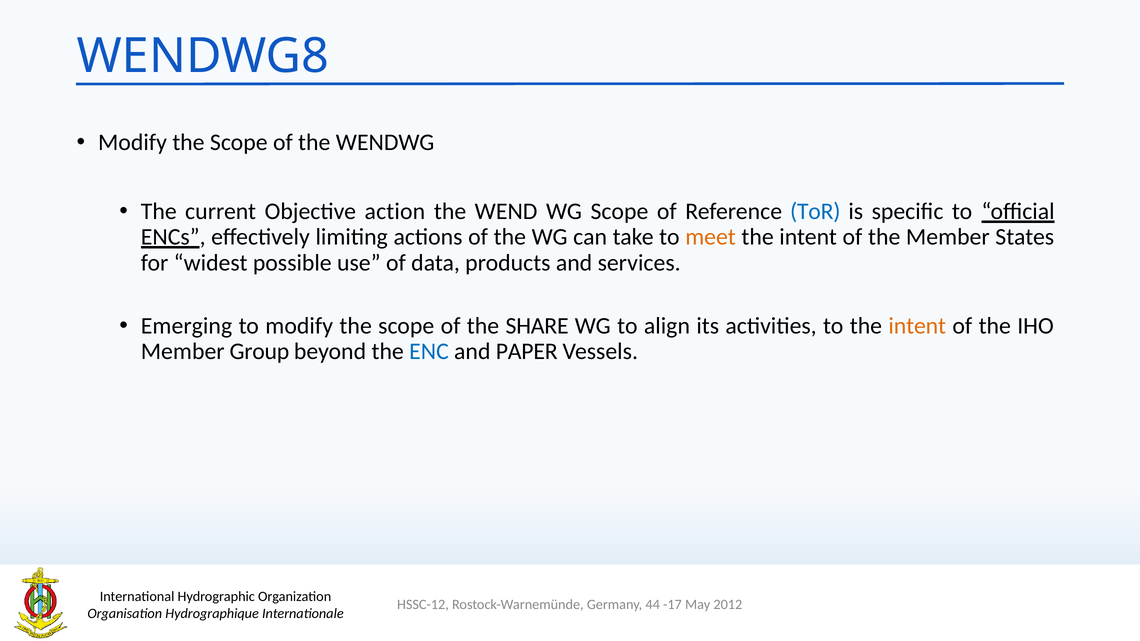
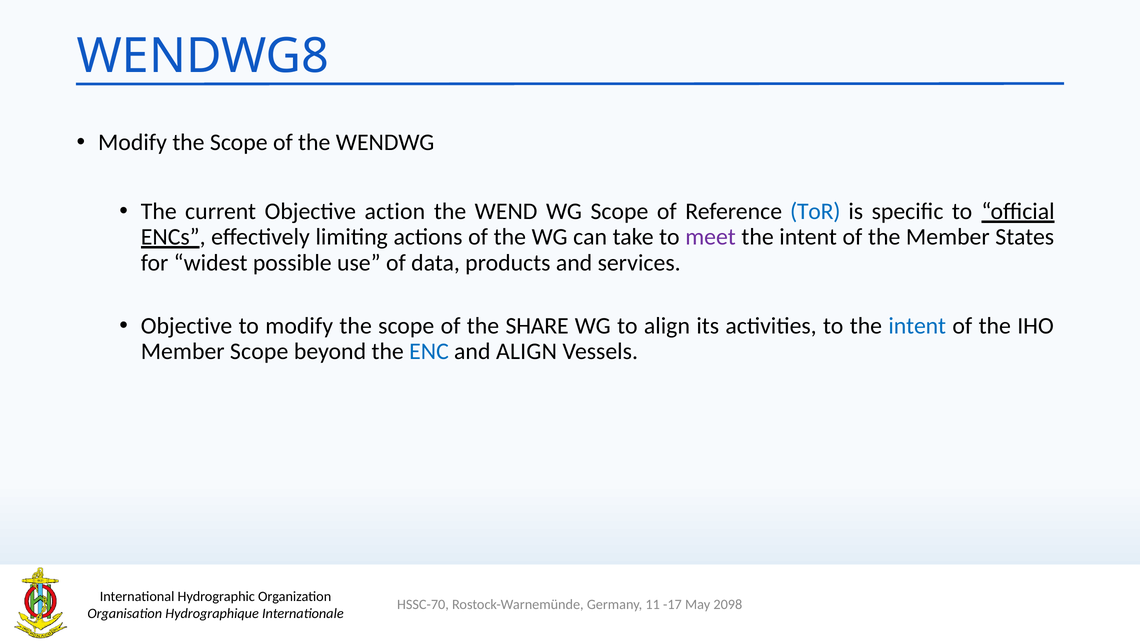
meet colour: orange -> purple (711, 237)
Emerging: Emerging -> Objective (187, 326)
intent colour: orange -> blue (917, 326)
Member Group: Group -> Scope (259, 352)
and PAPER: PAPER -> ALIGN (527, 352)
HSSC-12: HSSC-12 -> HSSC-70 (423, 605)
44: 44 -> 11 (653, 605)
2012: 2012 -> 2098 (728, 605)
